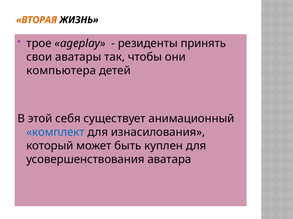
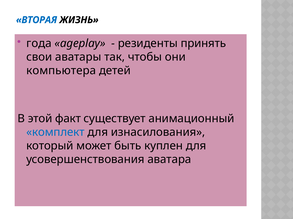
ВТОРАЯ colour: orange -> blue (36, 20)
трое: трое -> года (39, 43)
себя: себя -> факт (68, 119)
